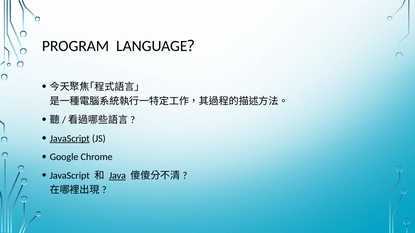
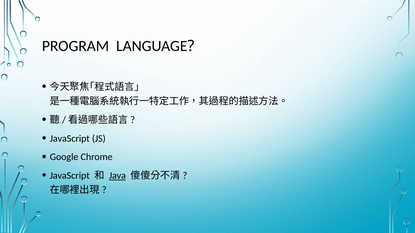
JavaScript underline: present -> none (70, 139)
